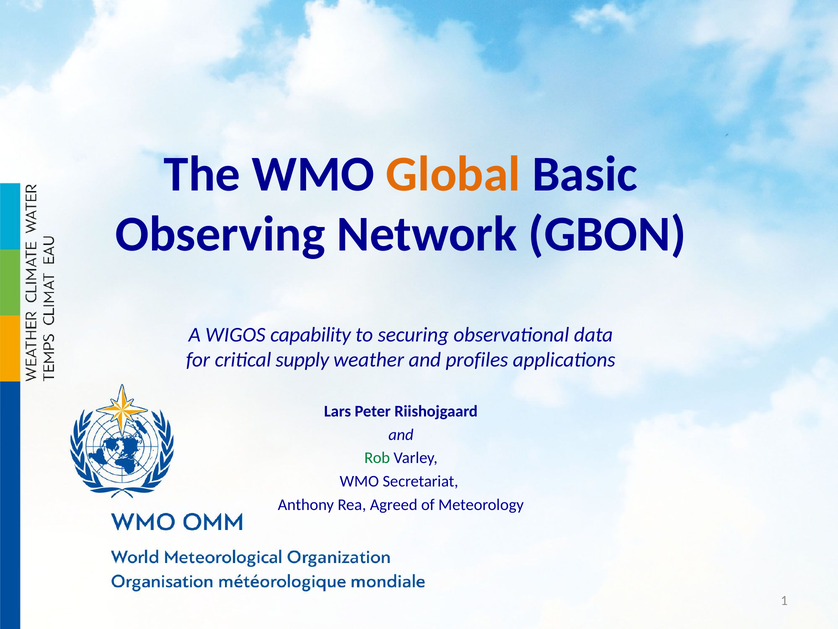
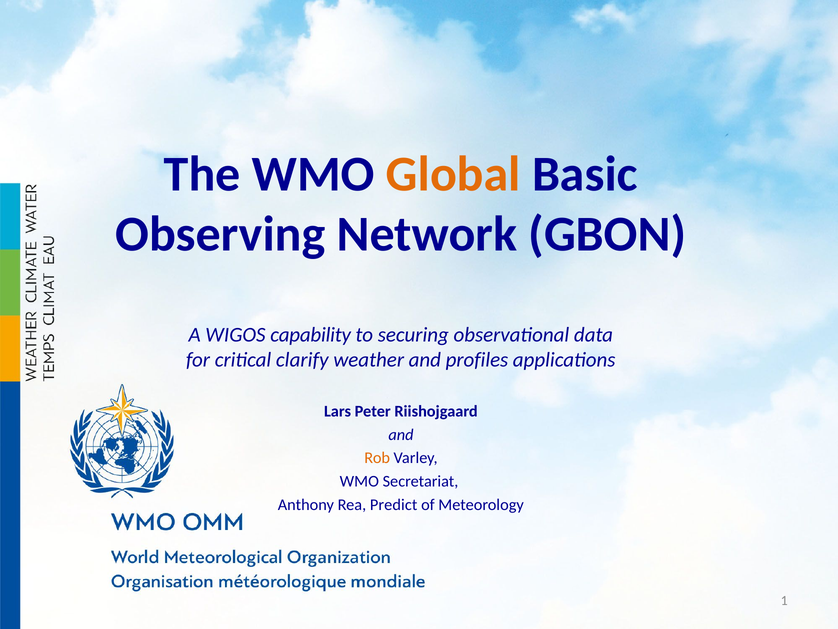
supply: supply -> clarify (302, 360)
Rob colour: green -> orange (377, 458)
Agreed: Agreed -> Predict (394, 505)
